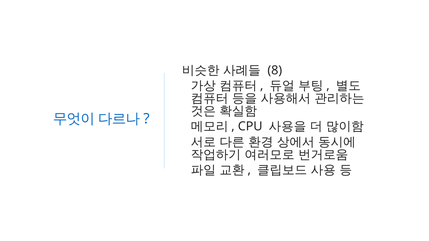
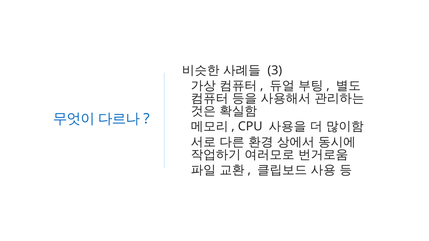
8: 8 -> 3 (275, 70)
